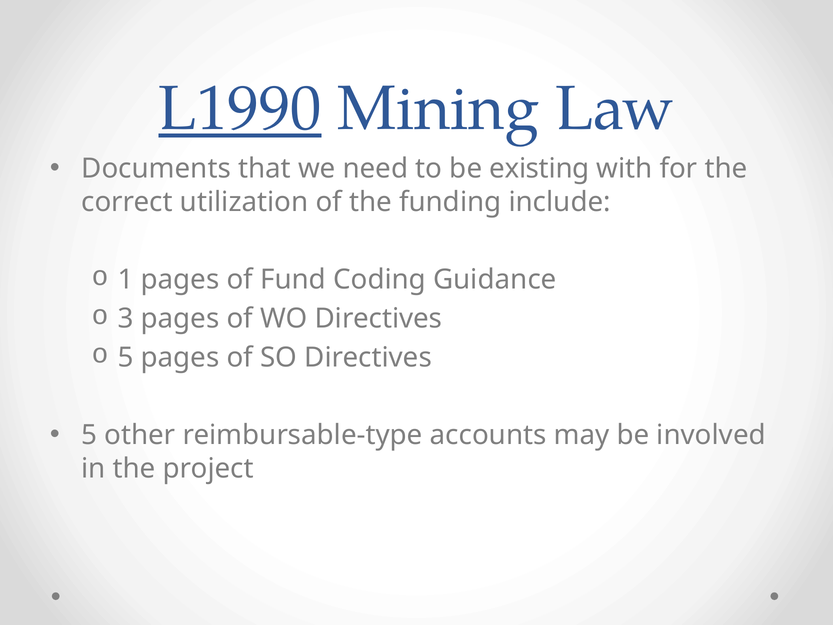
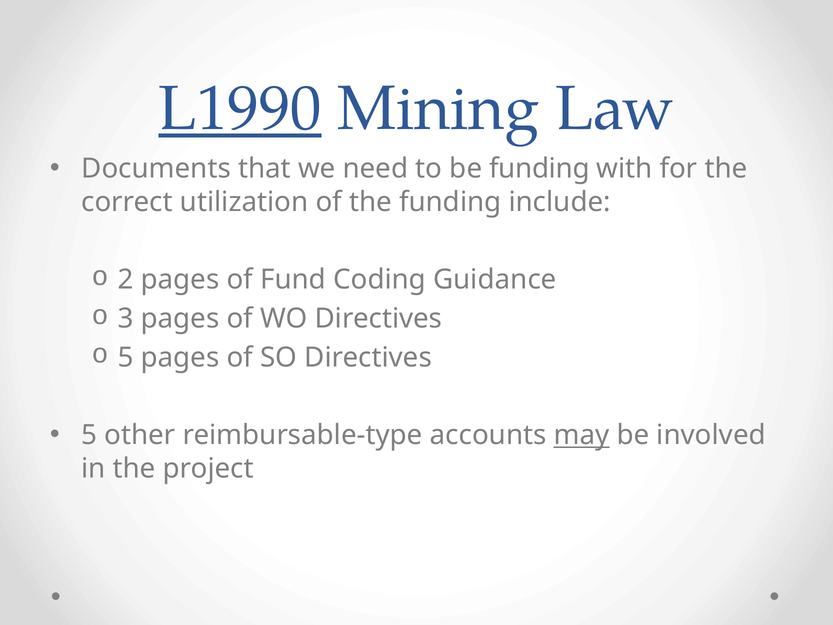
be existing: existing -> funding (539, 169)
1: 1 -> 2 (126, 280)
may underline: none -> present (581, 435)
